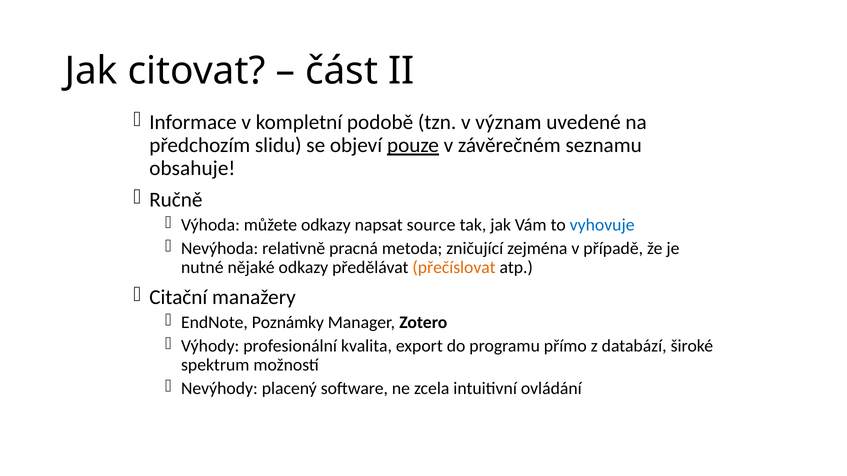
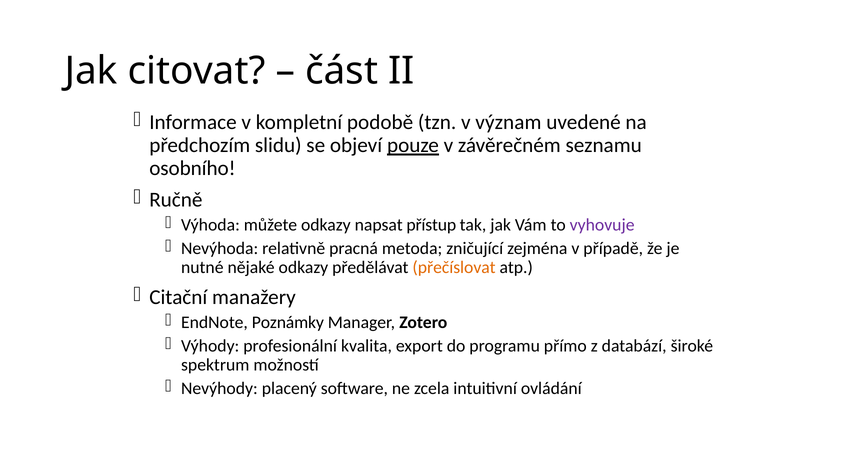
obsahuje: obsahuje -> osobního (192, 168)
source: source -> přístup (431, 225)
vyhovuje colour: blue -> purple (602, 225)
